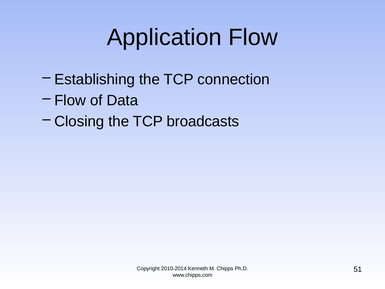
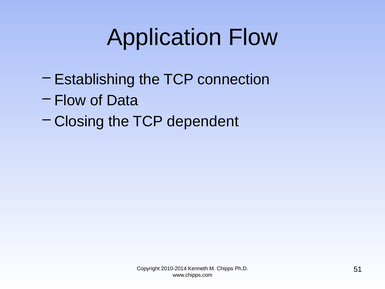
broadcasts: broadcasts -> dependent (203, 121)
